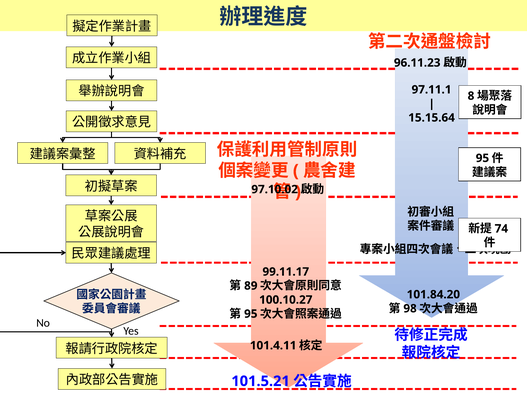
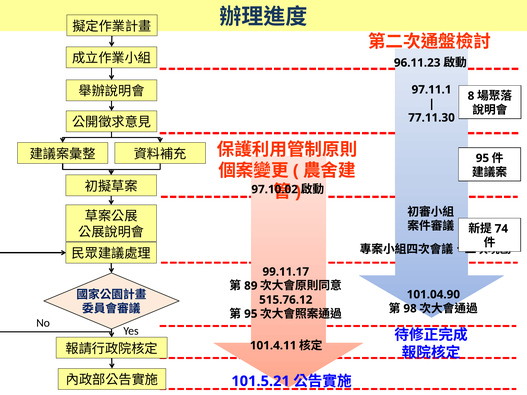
15.15.64: 15.15.64 -> 77.11.30 (432, 118)
101.84.20: 101.84.20 -> 101.04.90 (433, 295)
100.10.27: 100.10.27 -> 515.76.12 (286, 300)
